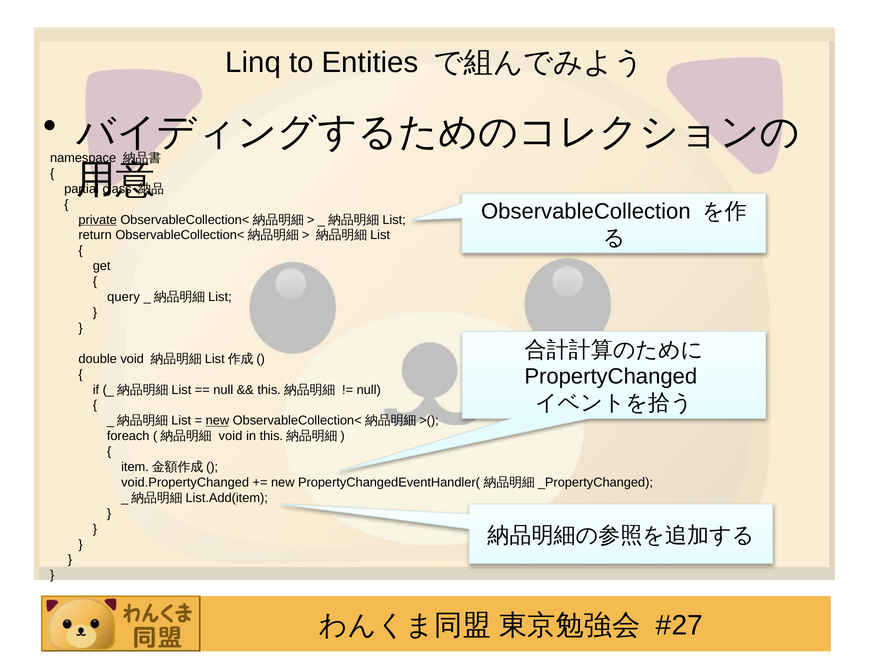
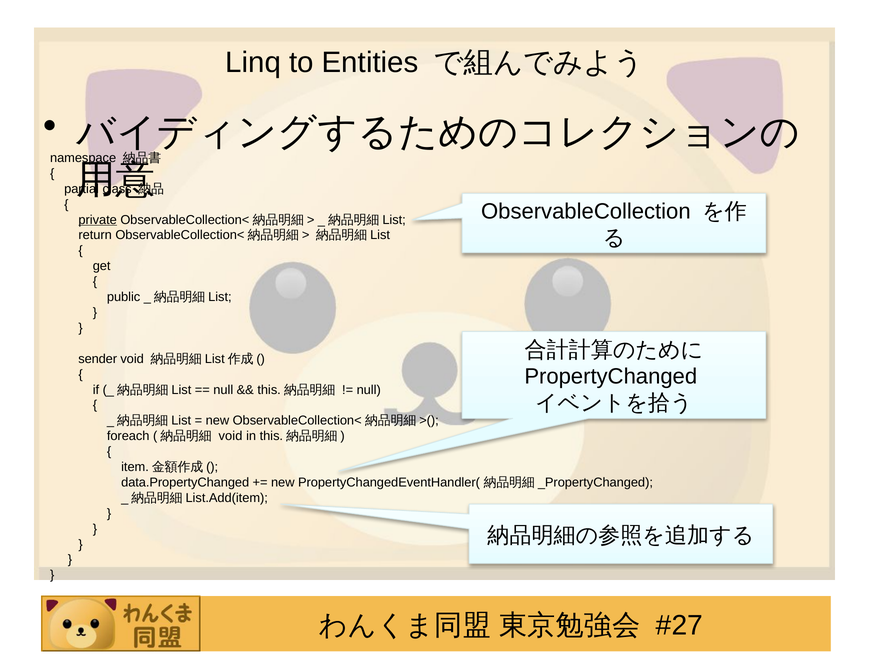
query: query -> public (124, 297)
double: double -> sender (98, 358)
new underline: present -> none (217, 420)
void.PropertyChanged: void.PropertyChanged -> data.PropertyChanged (185, 482)
